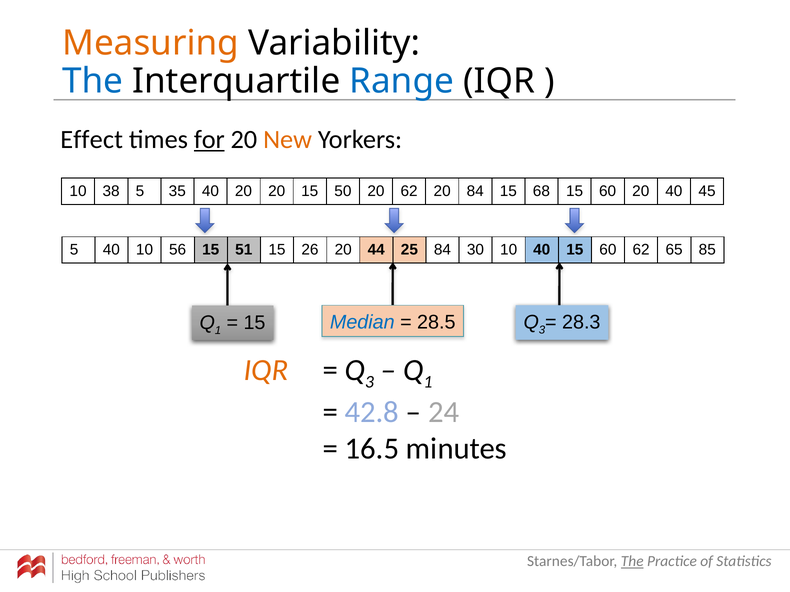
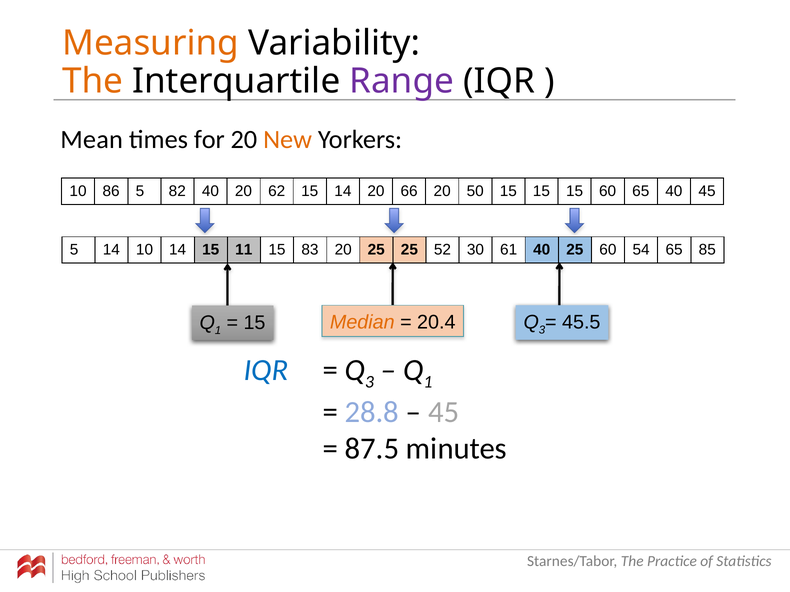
The colour: blue -> orange (93, 81)
Range colour: blue -> purple (402, 81)
Effect: Effect -> Mean (92, 140)
for underline: present -> none (209, 140)
38: 38 -> 86 (111, 191)
35: 35 -> 82 (177, 191)
20 20: 20 -> 62 (277, 191)
15 50: 50 -> 14 (343, 191)
20 62: 62 -> 66 (409, 191)
20 84: 84 -> 50 (475, 191)
68: 68 -> 15 (541, 191)
60 20: 20 -> 65 (641, 191)
5 40: 40 -> 14 (111, 250)
10 56: 56 -> 14 (178, 250)
51: 51 -> 11 (244, 250)
26: 26 -> 83 (310, 250)
20 44: 44 -> 25 (376, 250)
25 84: 84 -> 52 (442, 250)
30 10: 10 -> 61 (509, 250)
40 15: 15 -> 25 (575, 250)
60 62: 62 -> 54 (641, 250)
Median colour: blue -> orange (362, 323)
28.5: 28.5 -> 20.4 (436, 323)
28.3: 28.3 -> 45.5 (581, 323)
IQR colour: orange -> blue (266, 370)
42.8: 42.8 -> 28.8 (372, 412)
24: 24 -> 45 (444, 412)
16.5: 16.5 -> 87.5 (372, 449)
The underline: present -> none (632, 562)
